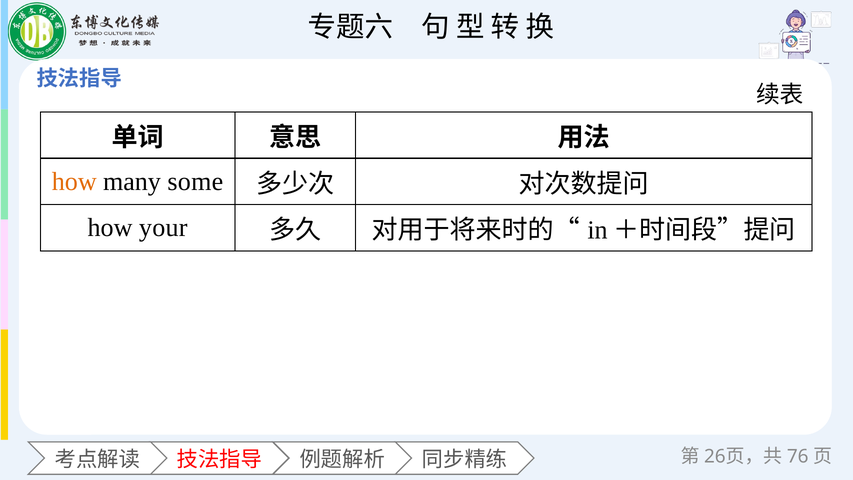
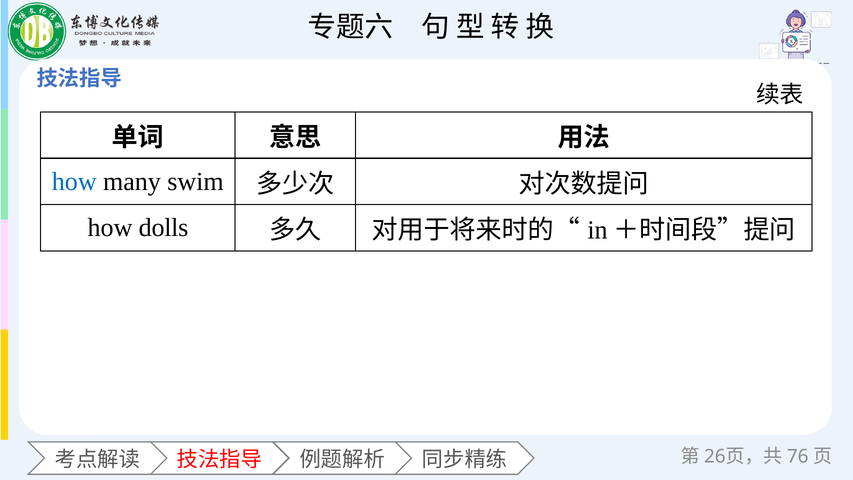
how colour: orange -> blue (74, 181)
some: some -> swim (195, 181)
your: your -> dolls (164, 228)
